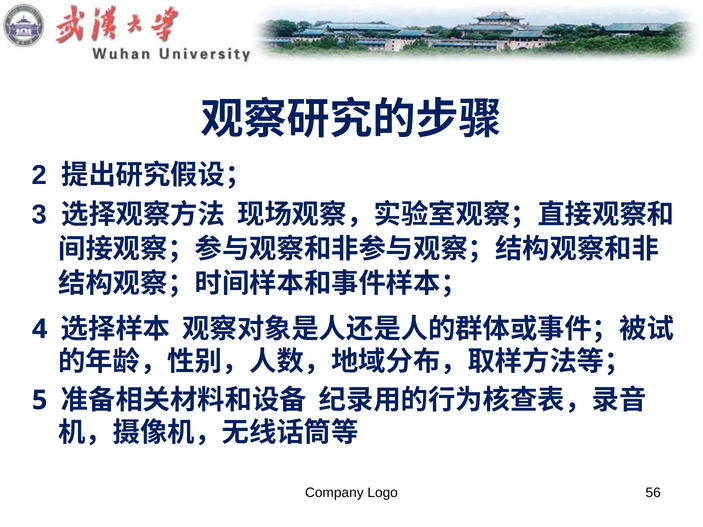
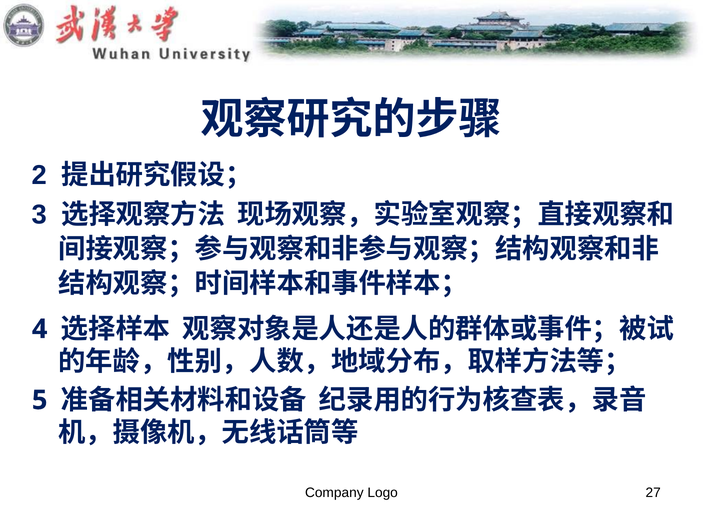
56: 56 -> 27 (653, 493)
